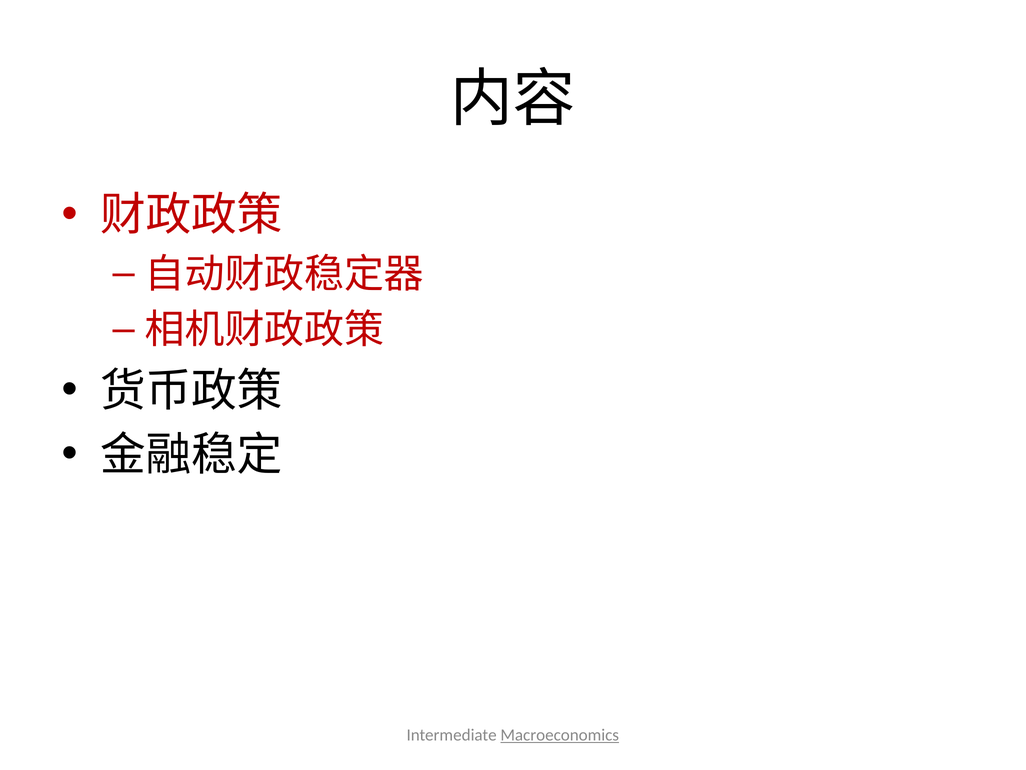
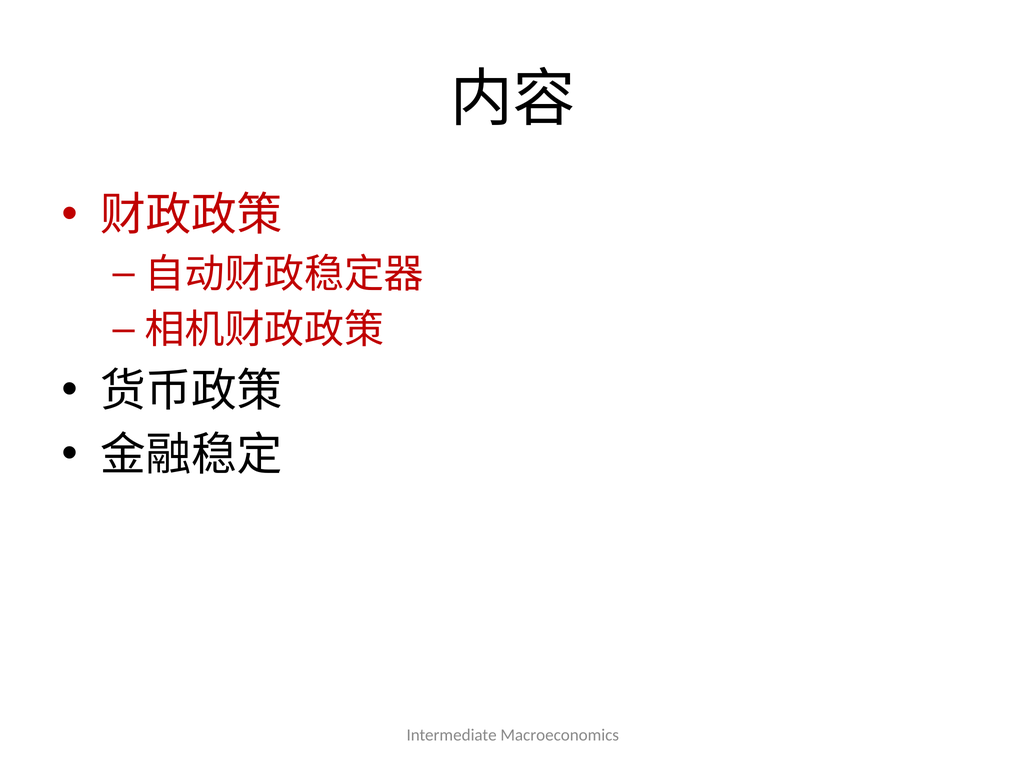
Macroeconomics underline: present -> none (560, 735)
